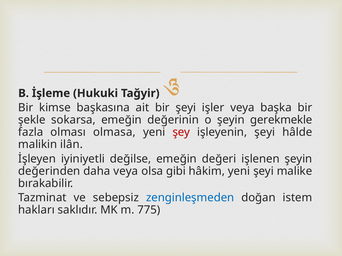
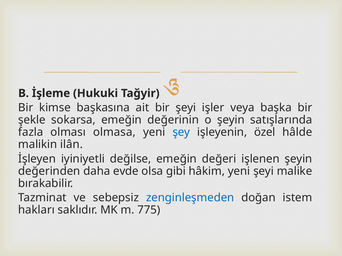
gerekmekle: gerekmekle -> satışlarında (281, 120)
şey colour: red -> blue (181, 132)
işleyenin şeyi: şeyi -> özel (265, 132)
daha veya: veya -> evde (126, 171)
